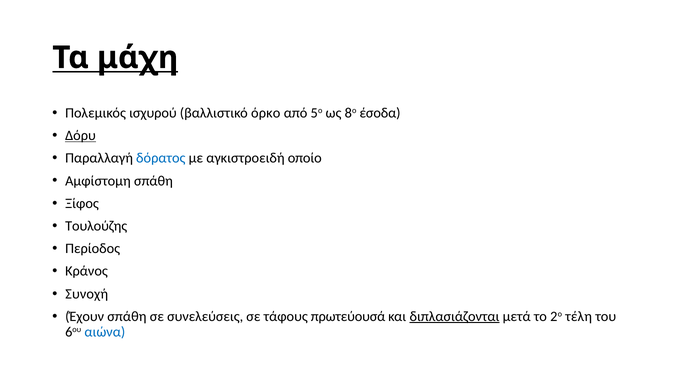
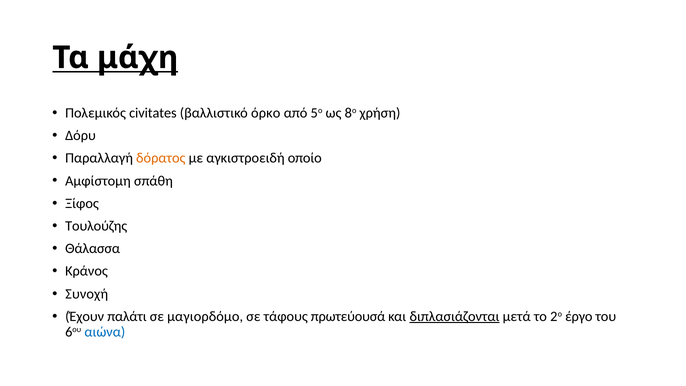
ισχυρού: ισχυρού -> civitates (153, 113)
έσοδα: έσοδα -> χρήση (380, 113)
Δόρυ underline: present -> none (80, 136)
δόρατος colour: blue -> orange (161, 158)
Περίοδος: Περίοδος -> Θάλασσα (93, 249)
Έχουν σπάθη: σπάθη -> παλάτι (127, 316)
συνελεύσεις: συνελεύσεις -> μαγιορδόμο (205, 316)
τέλη: τέλη -> έργο (579, 316)
